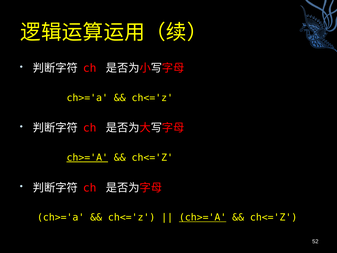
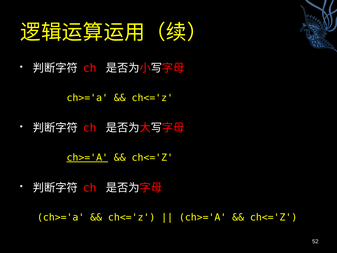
ch>='A underline: present -> none (203, 217)
